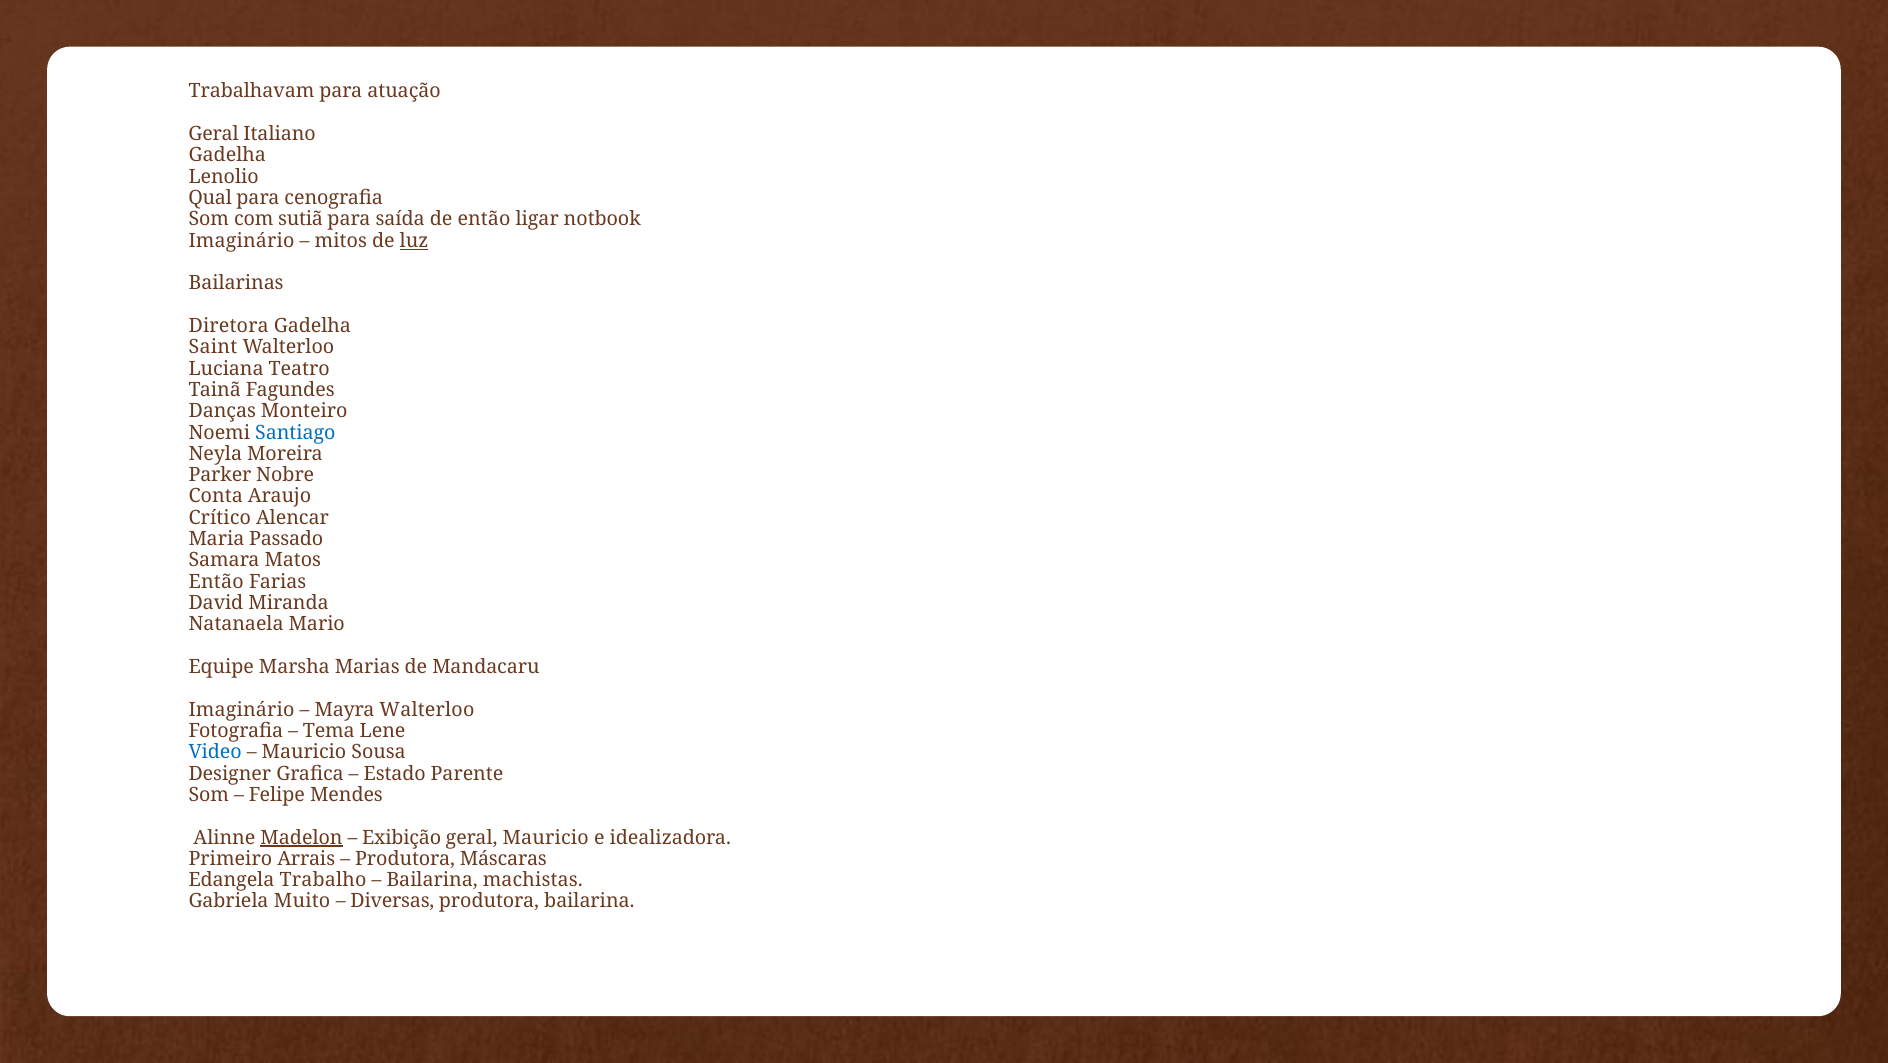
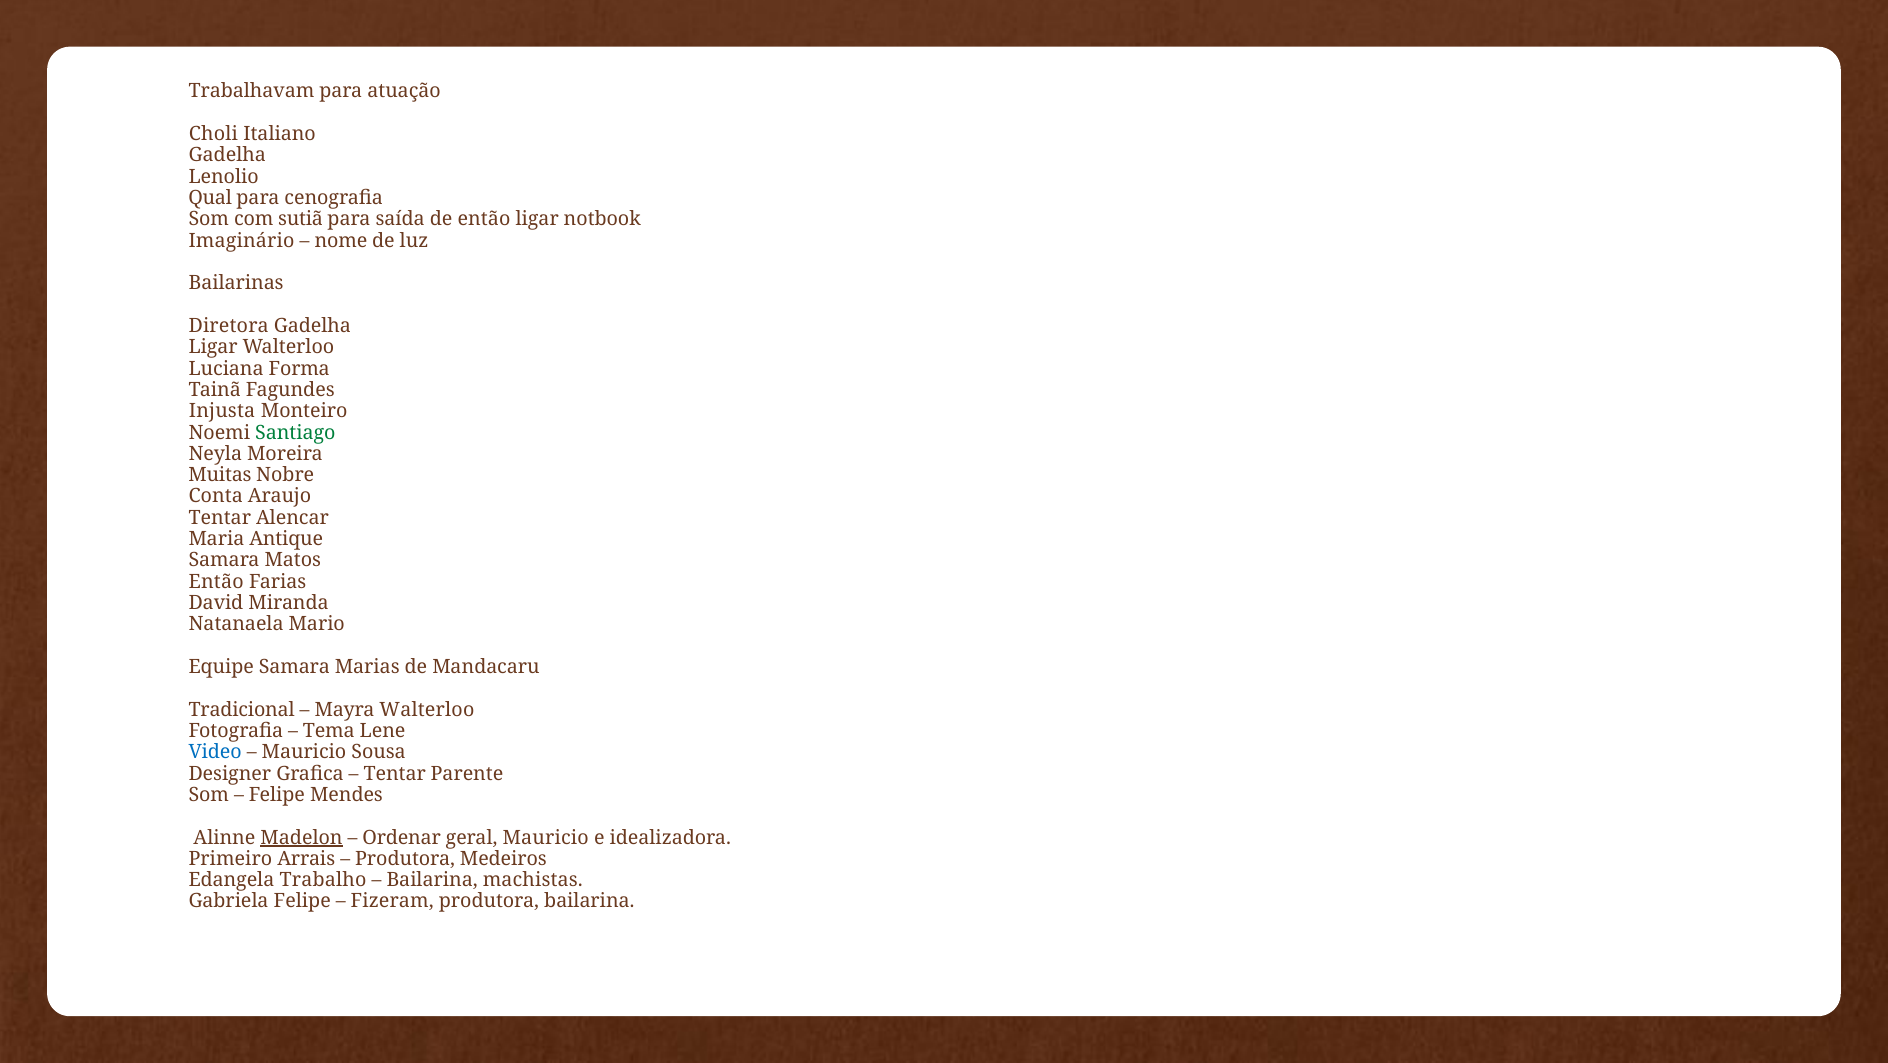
Geral: Geral -> Choli (213, 134)
mitos: mitos -> nome (341, 241)
luz underline: present -> none (414, 241)
Saint: Saint -> Ligar (213, 347)
Teatro: Teatro -> Forma (299, 368)
Danças: Danças -> Injusta (222, 411)
Santiago colour: blue -> green (295, 432)
Parker: Parker -> Muitas (220, 475)
Crítico: Crítico -> Tentar (220, 517)
Passado: Passado -> Antique (286, 539)
Equipe Marsha: Marsha -> Samara (294, 667)
Imaginário: Imaginário -> Tradicional (242, 709)
Estado: Estado -> Tentar (395, 773)
Exibição: Exibição -> Ordenar (402, 837)
Máscaras: Máscaras -> Medeiros (503, 858)
Gabriela Muito: Muito -> Felipe (302, 901)
Diversas: Diversas -> Fizeram (392, 901)
